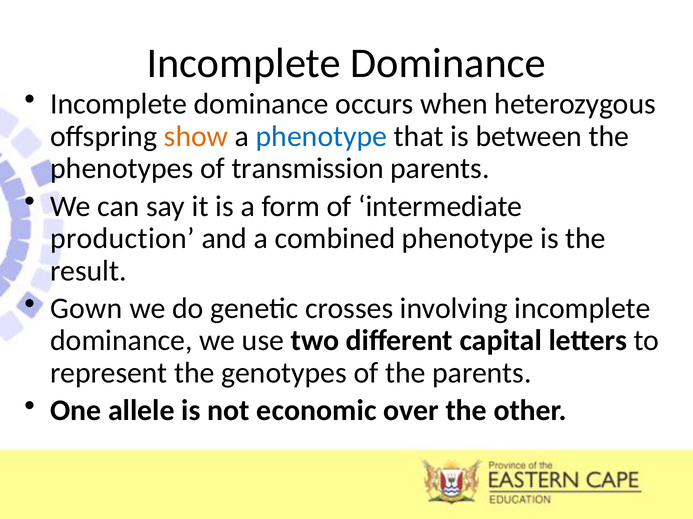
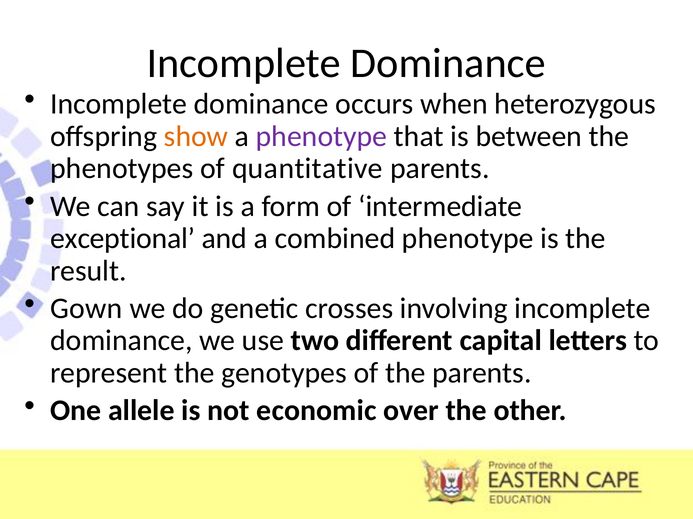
phenotype colour: blue -> purple (322, 137)
transmission: transmission -> quantitative (307, 169)
production: production -> exceptional (123, 239)
